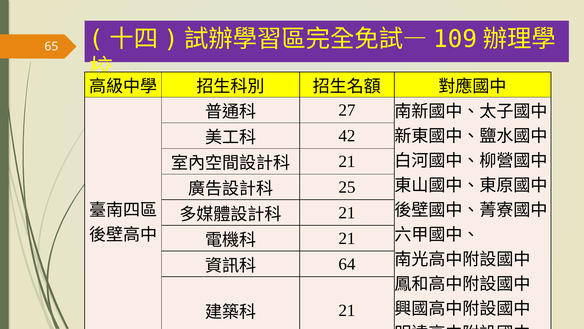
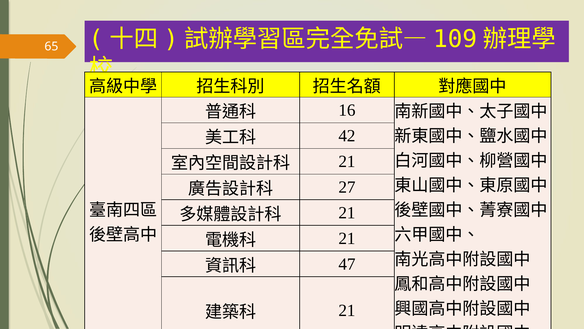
27: 27 -> 16 (347, 110)
25: 25 -> 27 (347, 187)
64: 64 -> 47 (347, 264)
